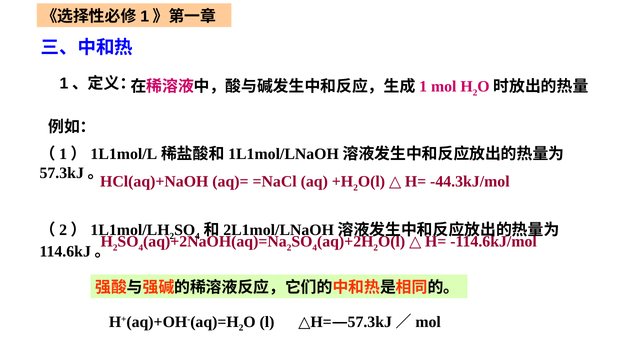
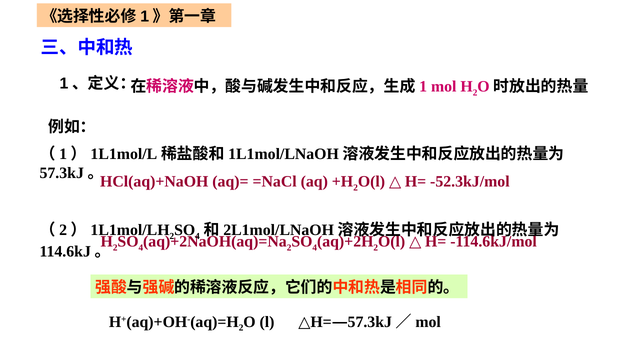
-44.3kJ/mol: -44.3kJ/mol -> -52.3kJ/mol (470, 181)
